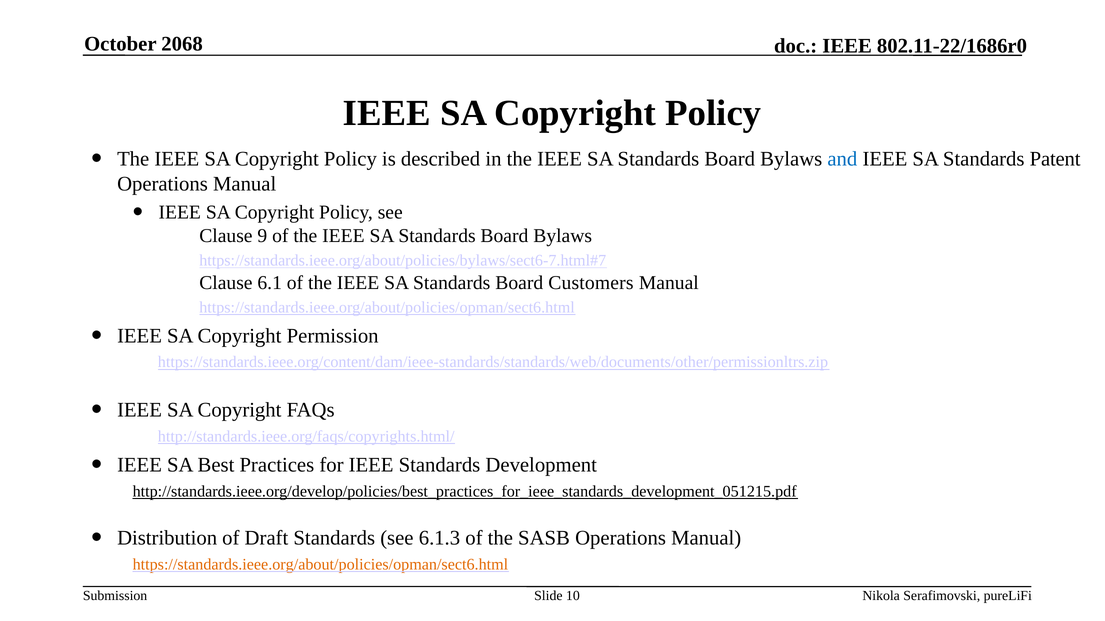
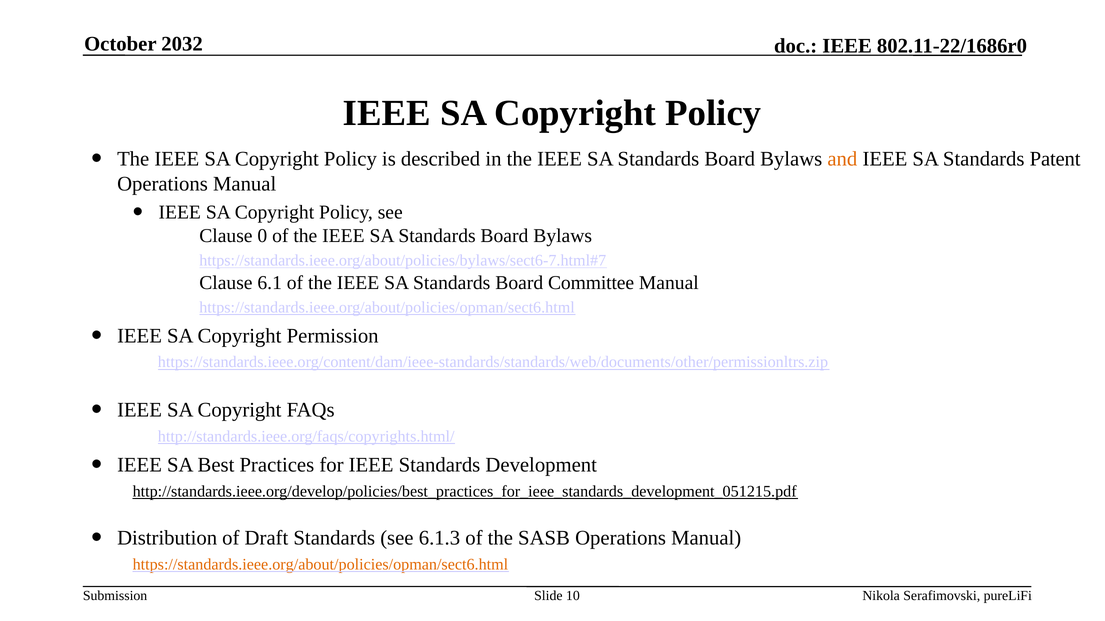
2068: 2068 -> 2032 (182, 44)
and colour: blue -> orange (842, 159)
9: 9 -> 0 (262, 236)
Customers: Customers -> Committee (591, 283)
